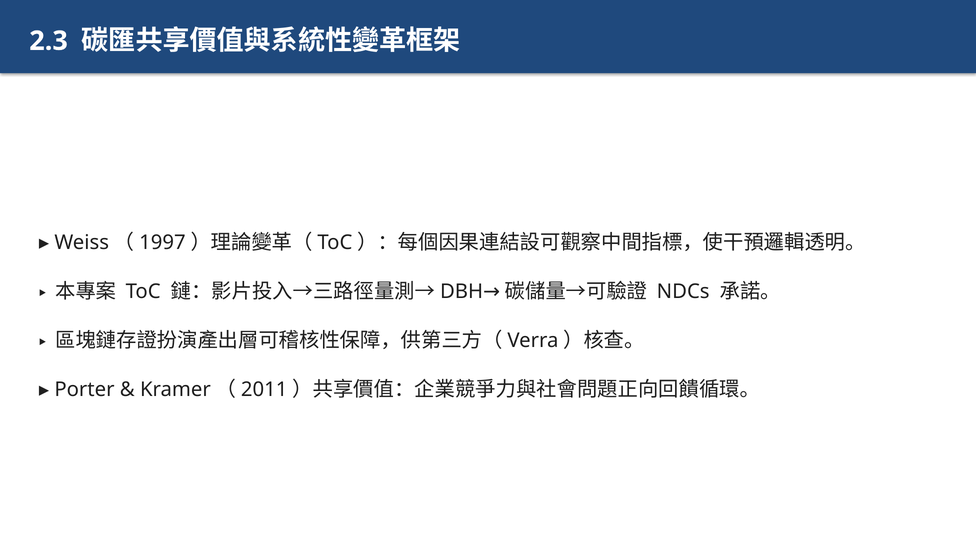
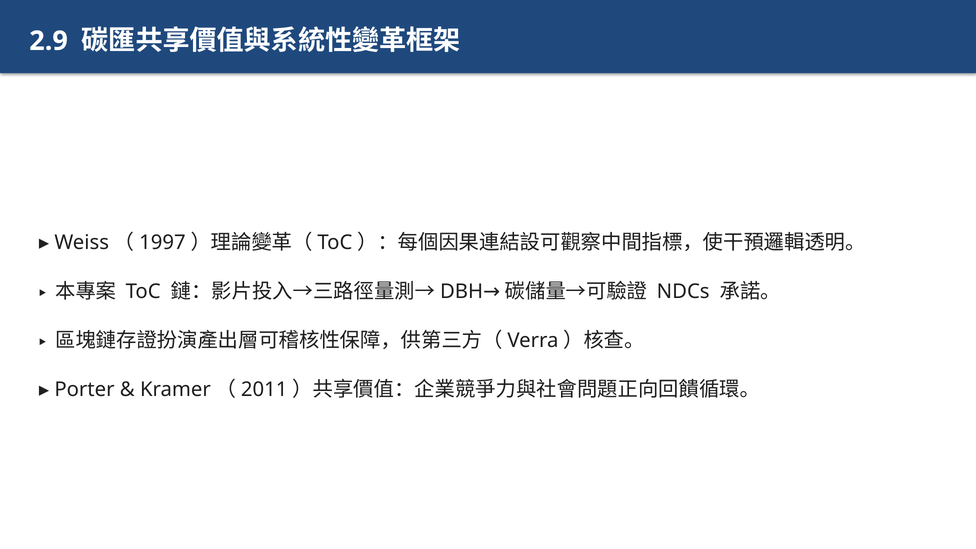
2.3: 2.3 -> 2.9 (49, 41)
